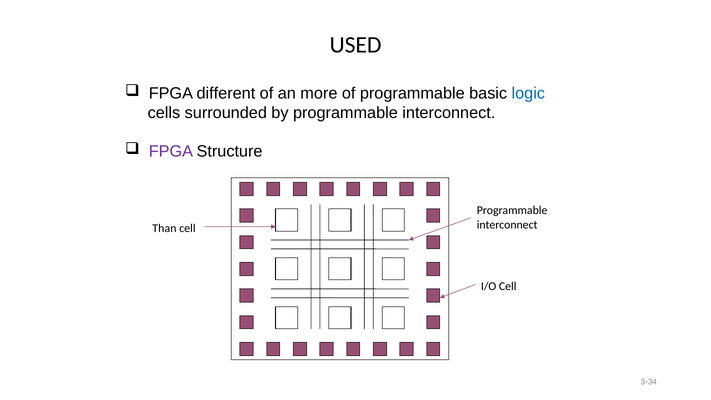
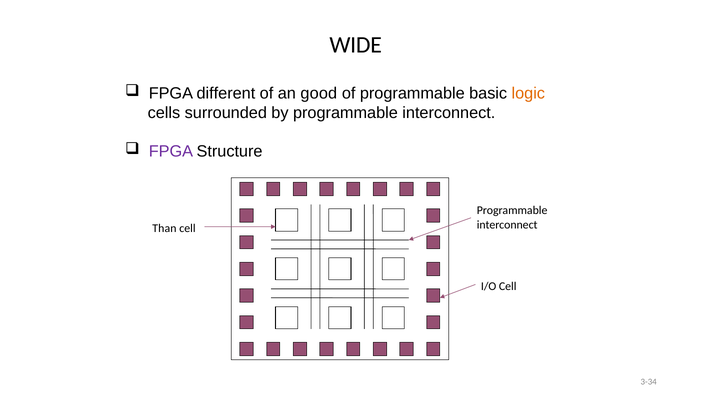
USED: USED -> WIDE (356, 45)
more: more -> good (319, 94)
logic colour: blue -> orange (528, 94)
